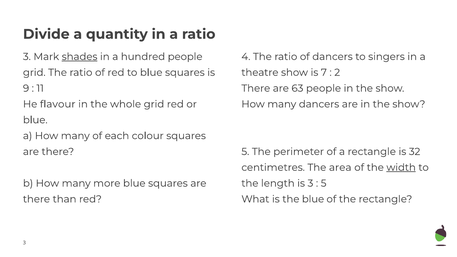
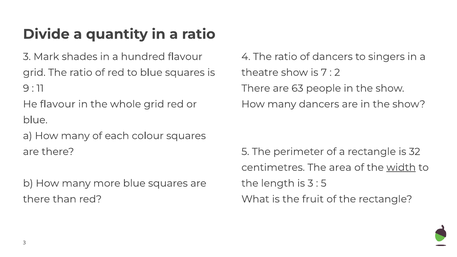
shades underline: present -> none (80, 57)
hundred people: people -> flavour (185, 57)
the blue: blue -> fruit (313, 199)
